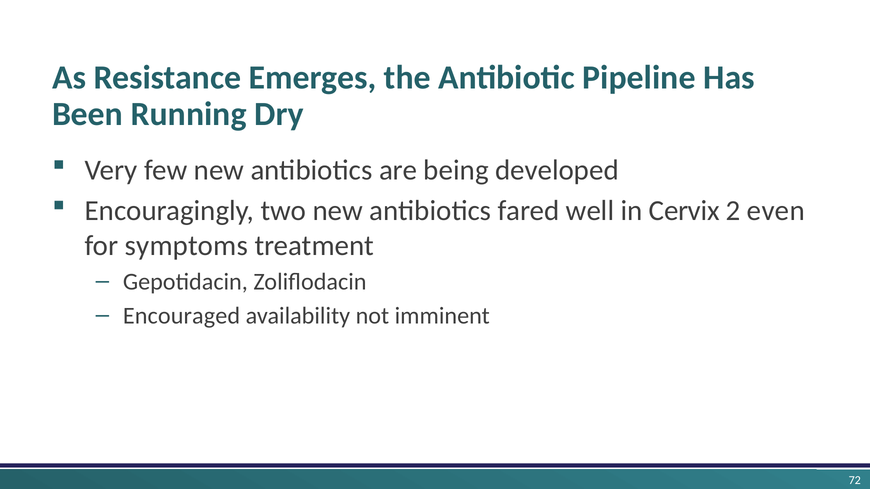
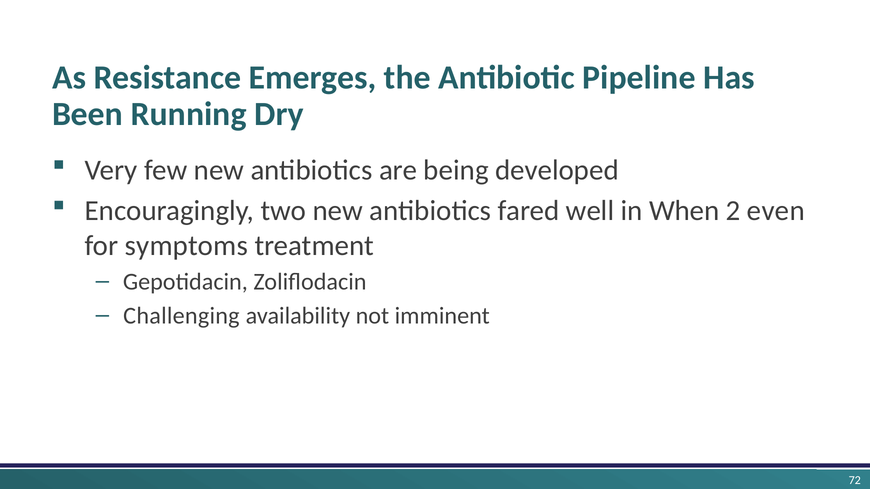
Cervix: Cervix -> When (684, 211)
Encouraged: Encouraged -> Challenging (181, 316)
